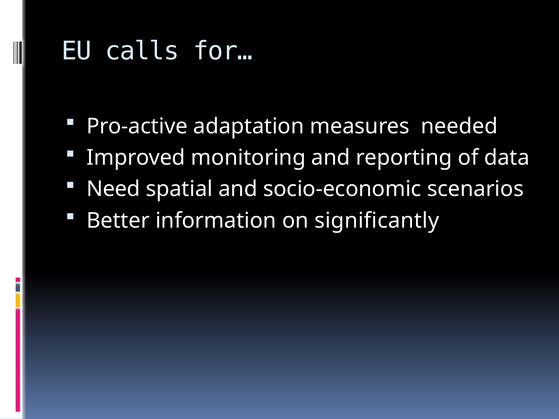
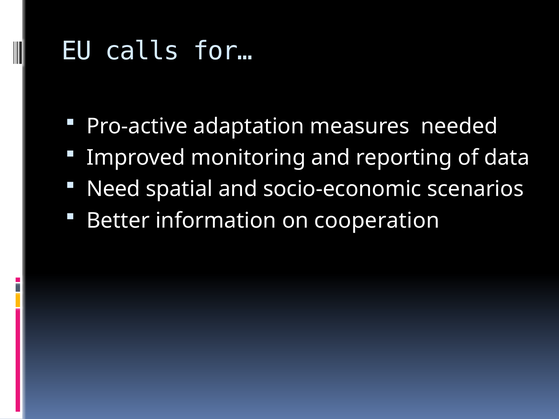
significantly: significantly -> cooperation (377, 221)
